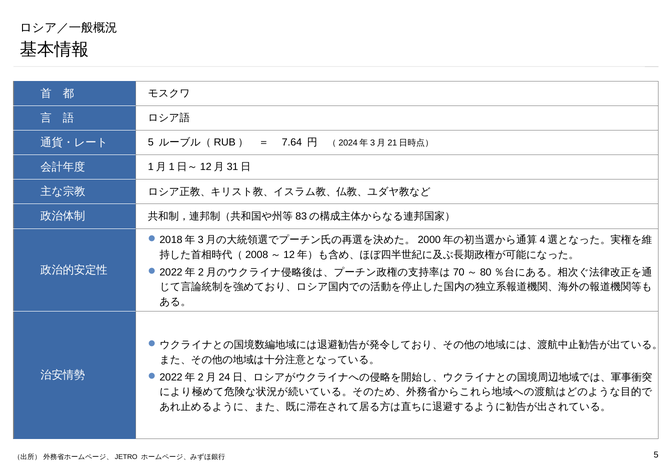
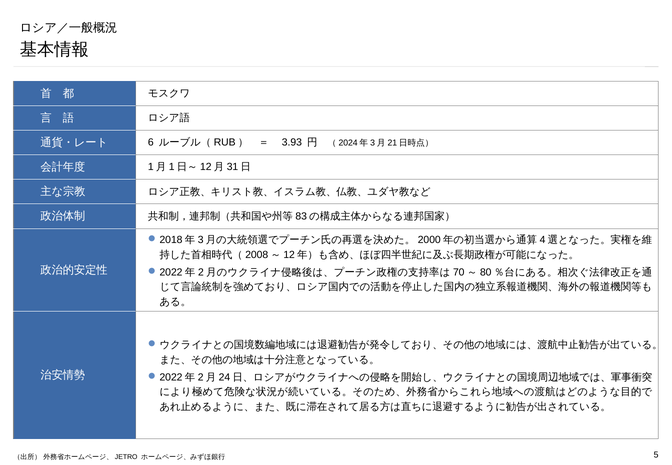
5: 5 -> 6 (151, 143)
7.64: 7.64 -> 3.93 (292, 143)
